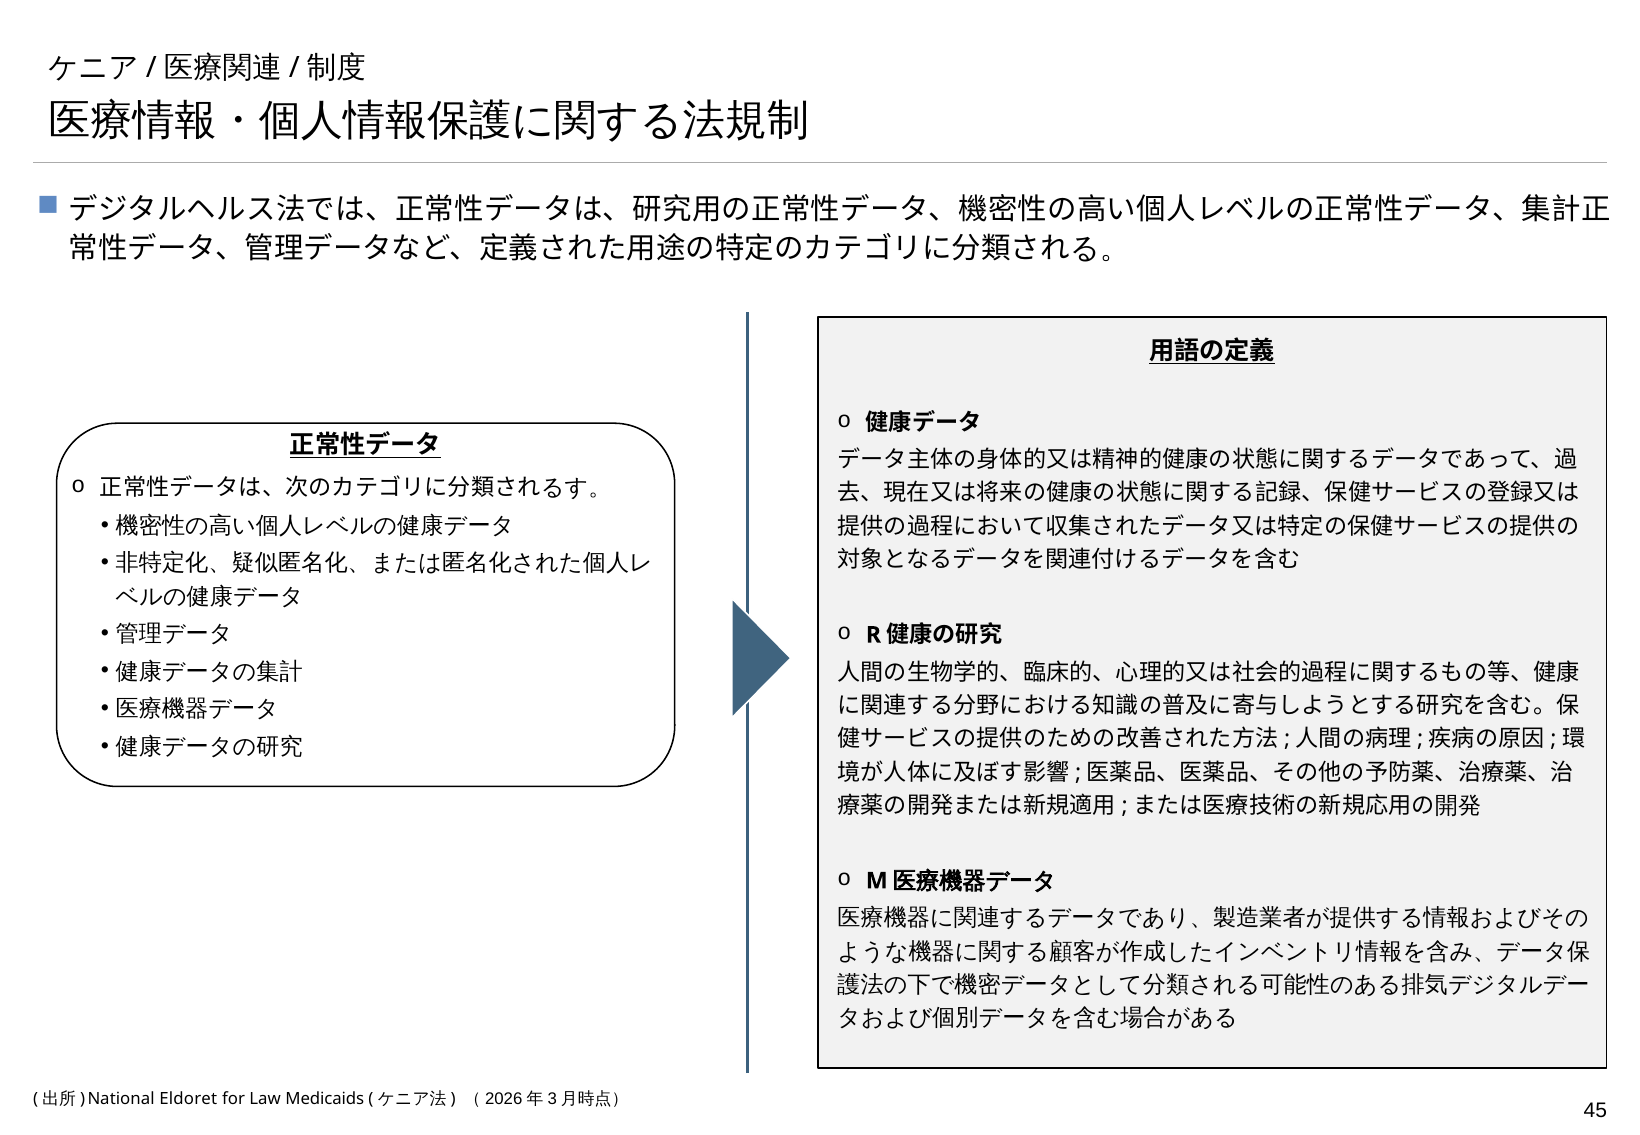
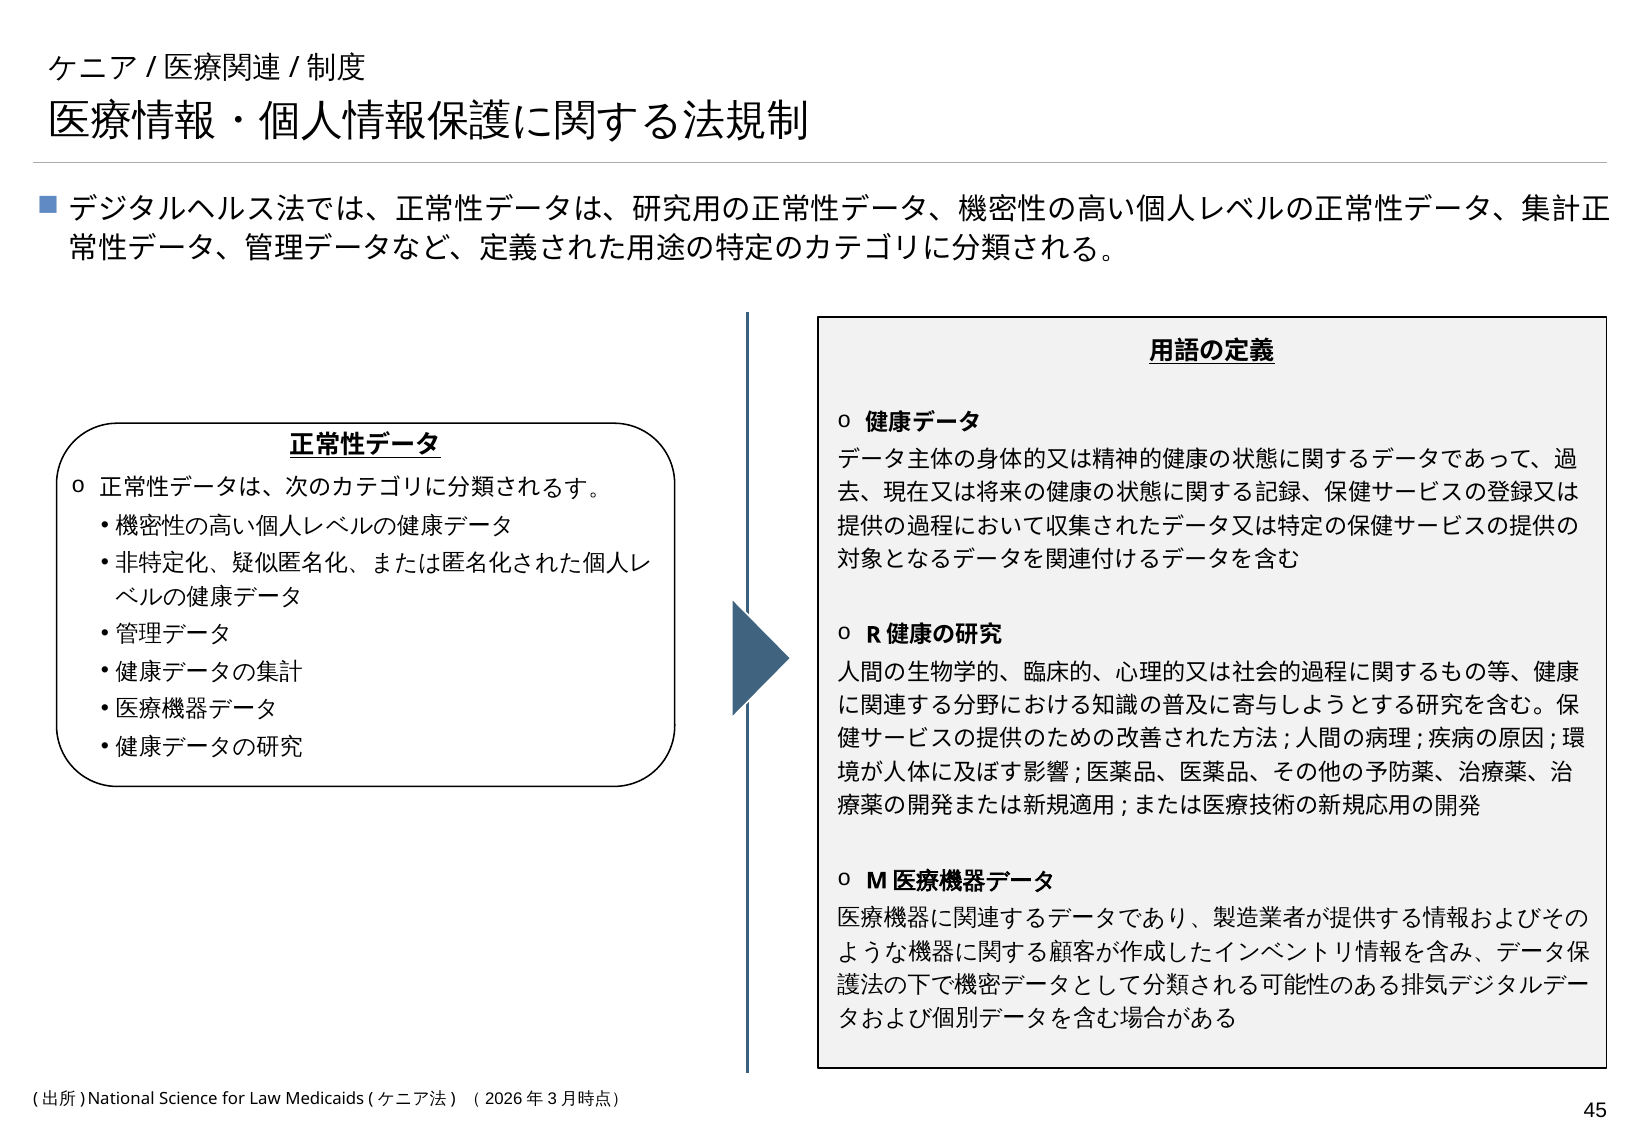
Eldoret: Eldoret -> Science (188, 1099)
